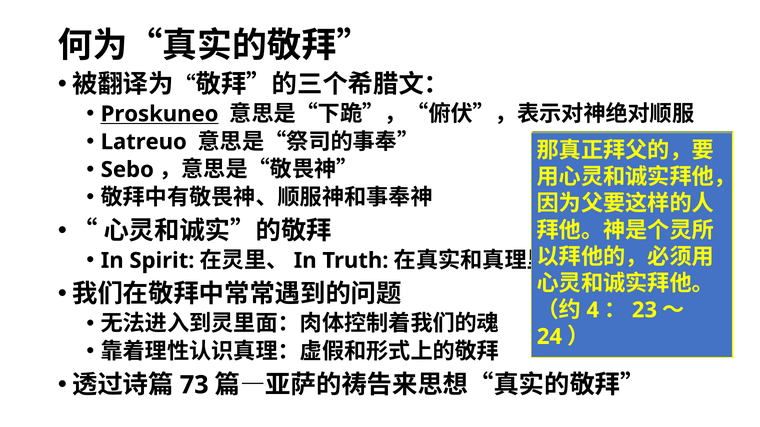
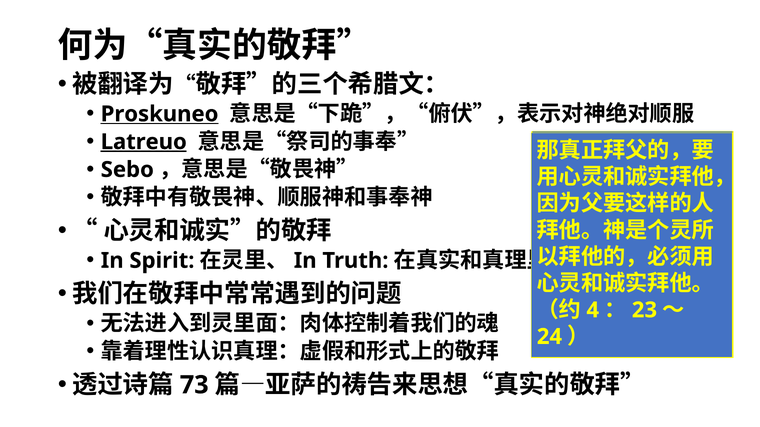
Latreuo underline: none -> present (144, 142)
